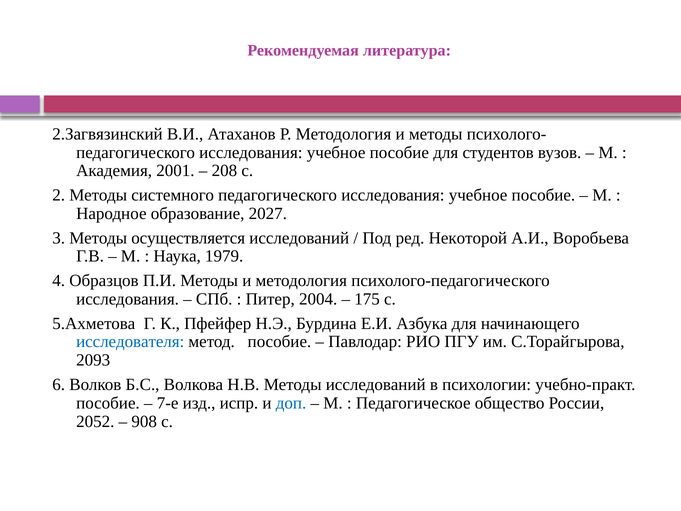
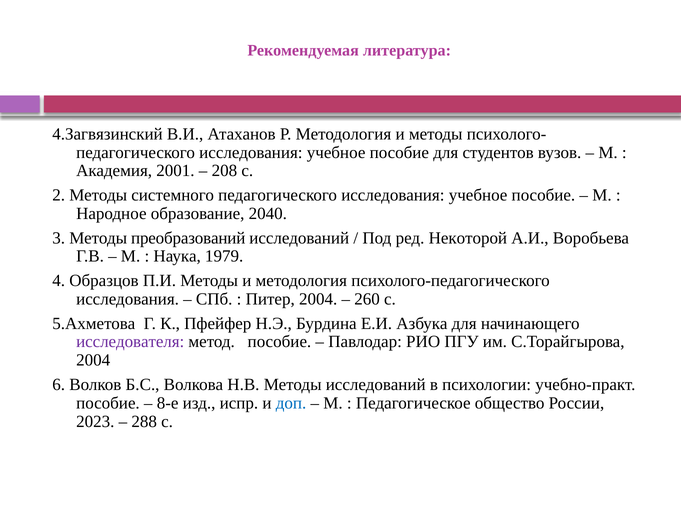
2.Загвязинский: 2.Загвязинский -> 4.Загвязинский (108, 134)
2027: 2027 -> 2040 (268, 213)
осуществляется: осуществляется -> преобразований (188, 238)
175: 175 -> 260 (367, 299)
исследователя colour: blue -> purple (130, 342)
2093: 2093 -> 2004 (93, 360)
7-е: 7-е -> 8-е (168, 403)
2052: 2052 -> 2023 (95, 421)
908: 908 -> 288 (144, 421)
